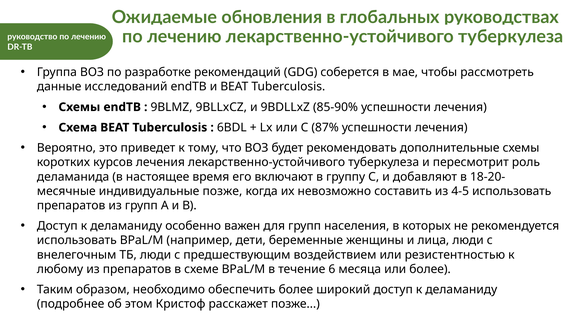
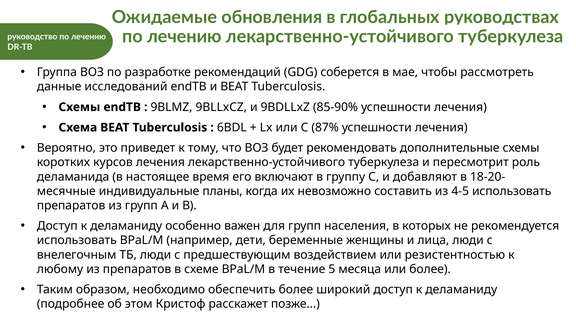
индивидуальные позже: позже -> планы (223, 191)
6: 6 -> 5 (332, 269)
